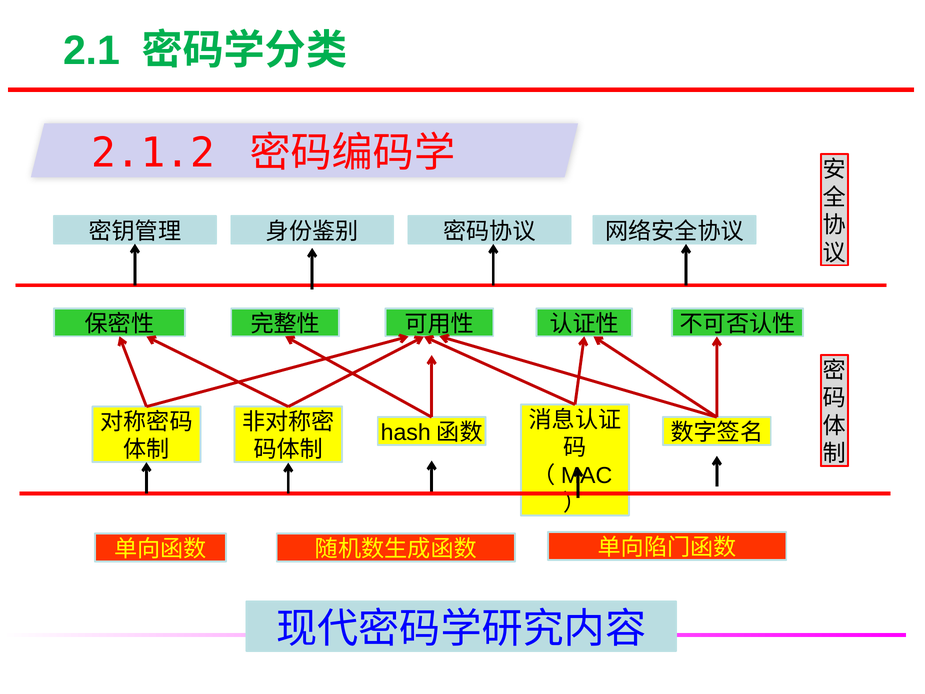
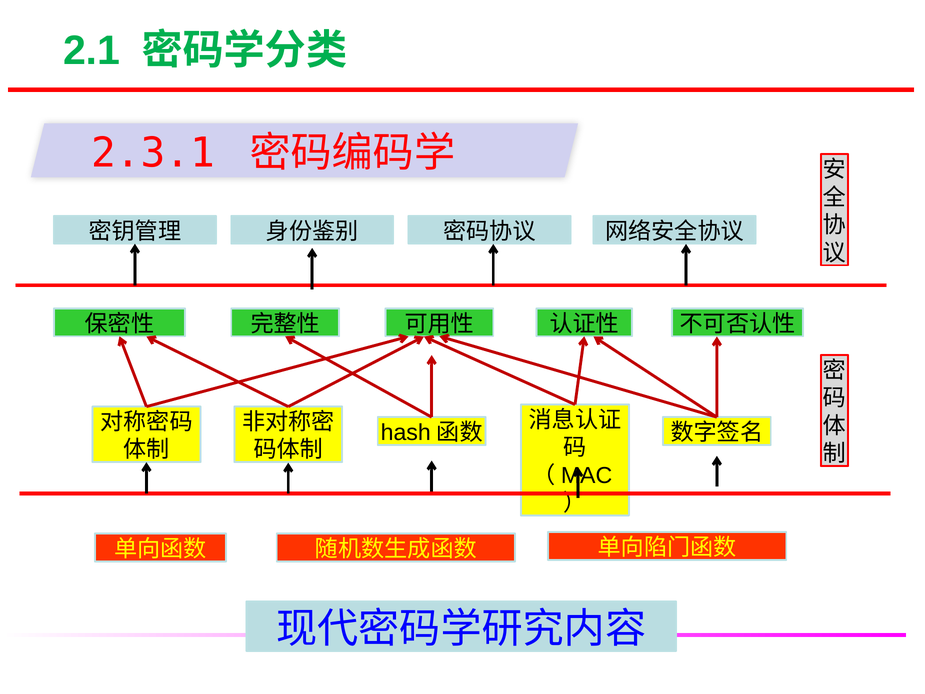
2.1.2: 2.1.2 -> 2.3.1 (153, 153)
